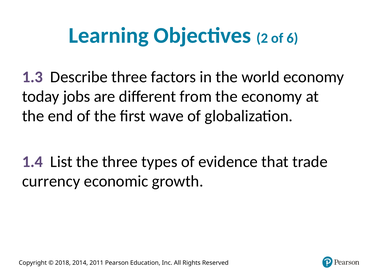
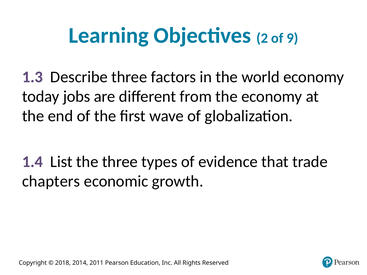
6: 6 -> 9 (292, 38)
currency: currency -> chapters (51, 181)
